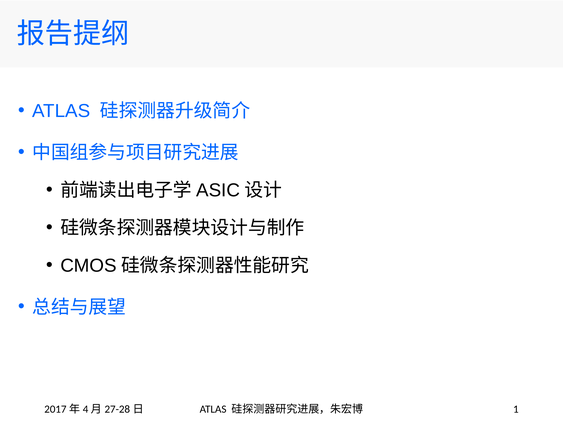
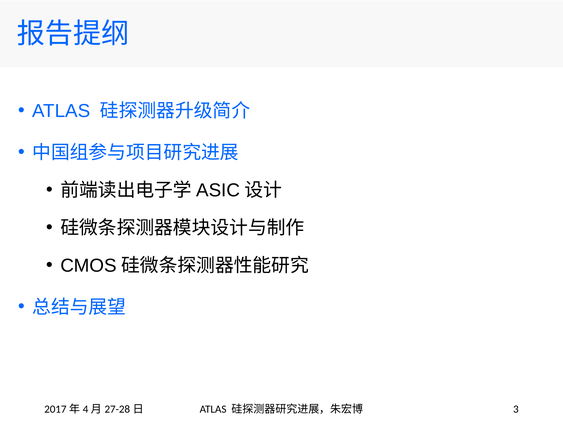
1: 1 -> 3 (516, 409)
